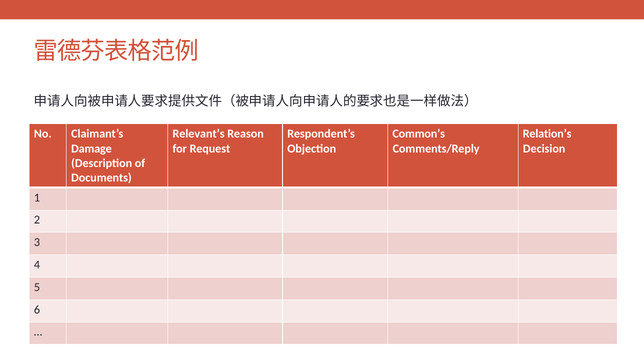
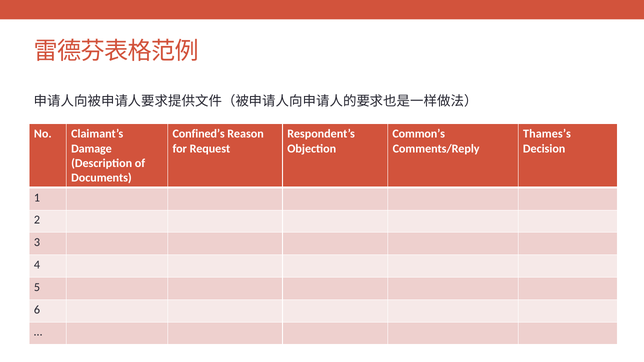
Relevant’s: Relevant’s -> Confined’s (199, 134)
Relation’s: Relation’s -> Thames’s (547, 134)
